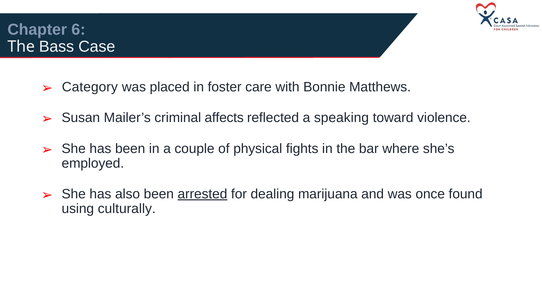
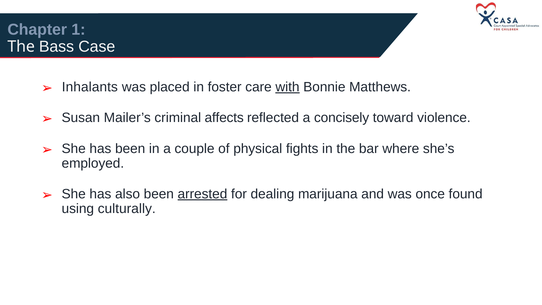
6: 6 -> 1 (78, 30)
Category: Category -> Inhalants (90, 87)
with underline: none -> present (287, 87)
speaking: speaking -> concisely (342, 118)
